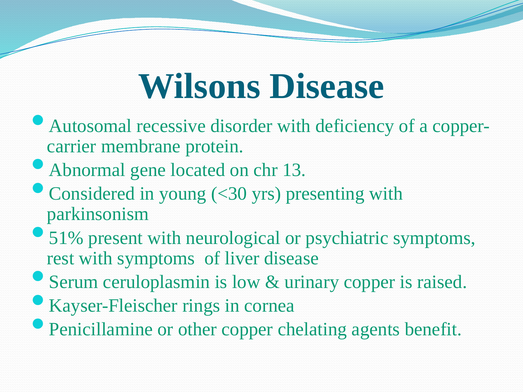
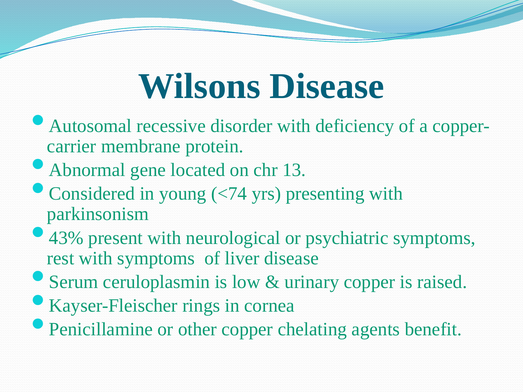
<30: <30 -> <74 (229, 194)
51%: 51% -> 43% (66, 238)
